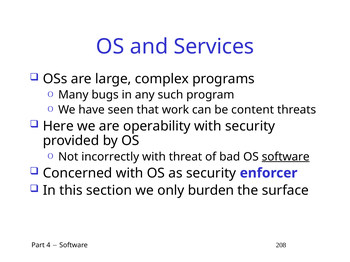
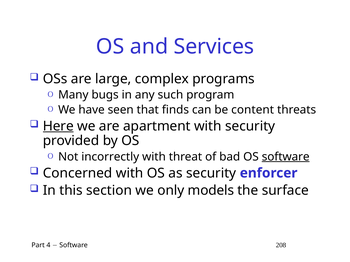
work: work -> finds (175, 110)
Here underline: none -> present (58, 126)
operability: operability -> apartment (157, 126)
burden: burden -> models (211, 191)
